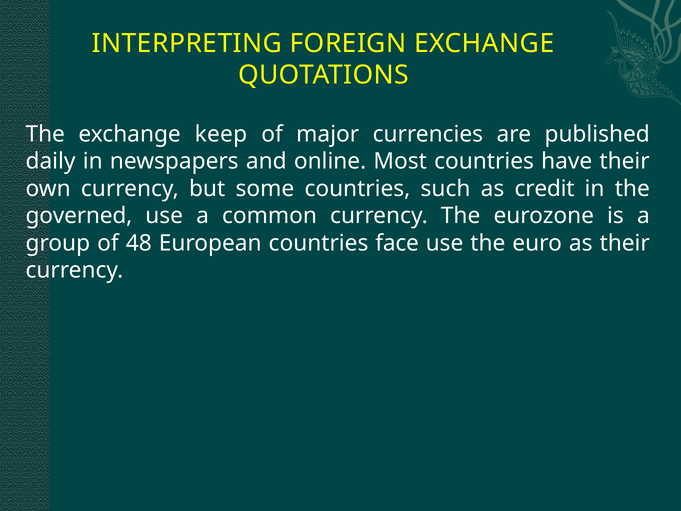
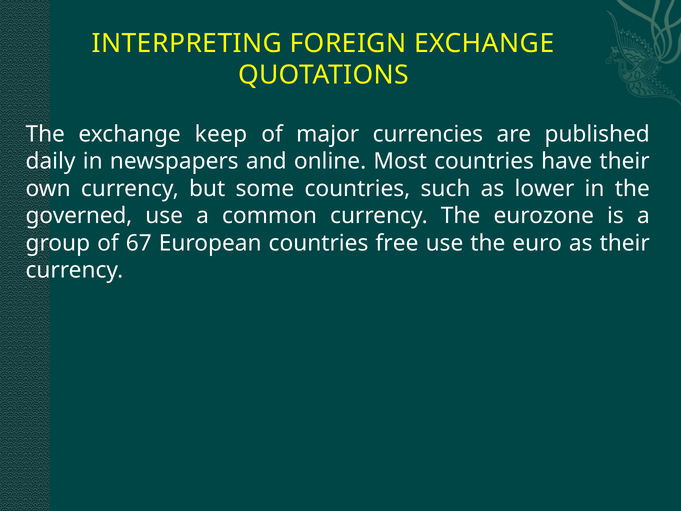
credit: credit -> lower (544, 189)
48: 48 -> 67 (139, 243)
face: face -> free (397, 243)
